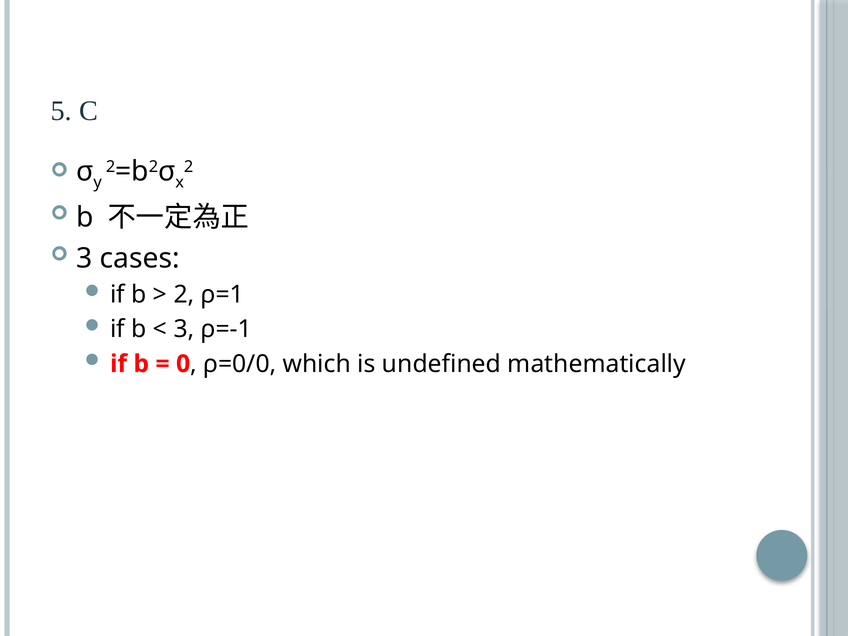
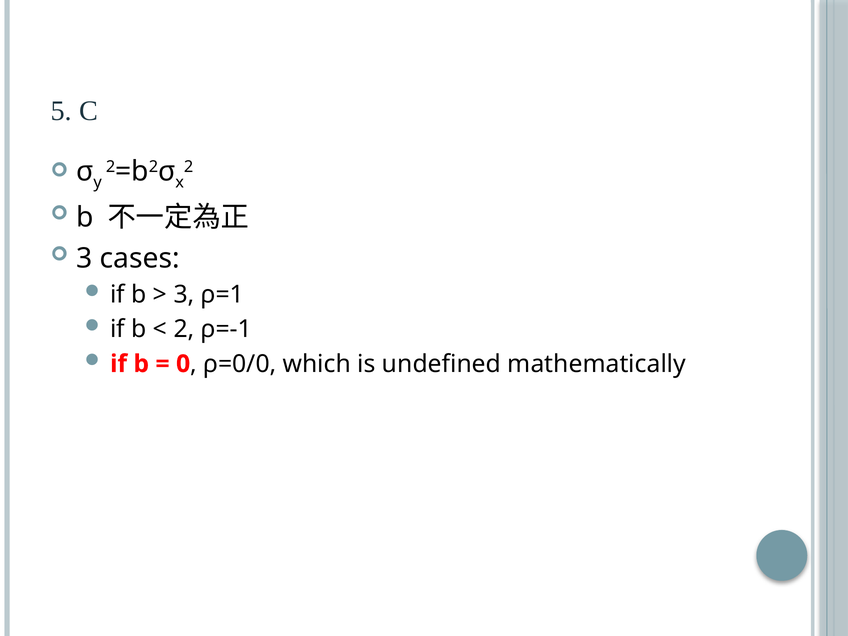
2: 2 -> 3 (184, 295)
3: 3 -> 2 (184, 329)
